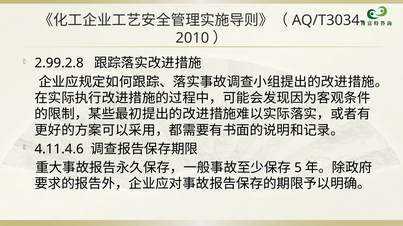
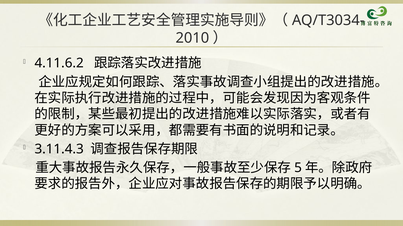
2.99.2.8: 2.99.2.8 -> 4.11.6.2 (59, 63)
4.11.4.6: 4.11.4.6 -> 3.11.4.3 (59, 149)
